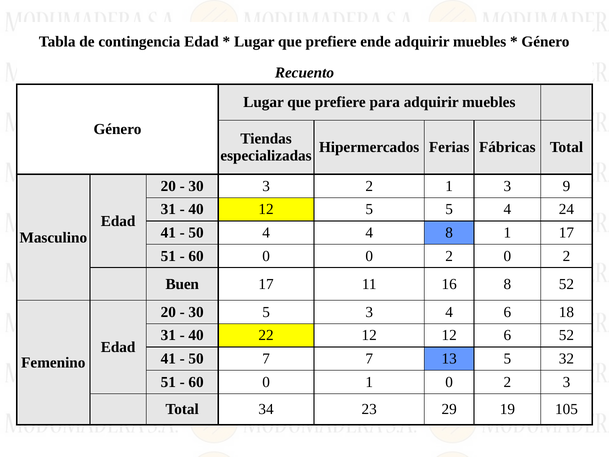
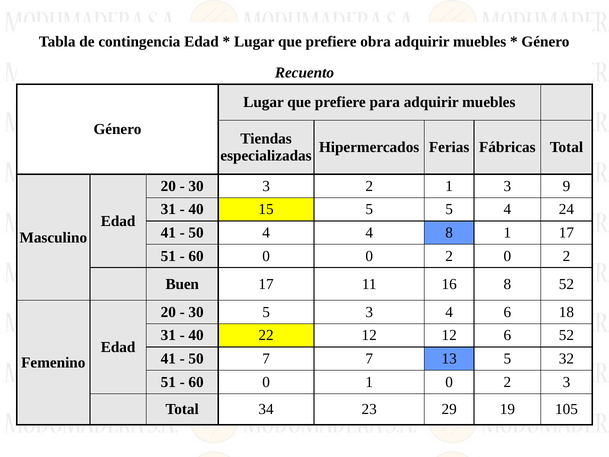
ende: ende -> obra (376, 42)
40 12: 12 -> 15 (266, 209)
